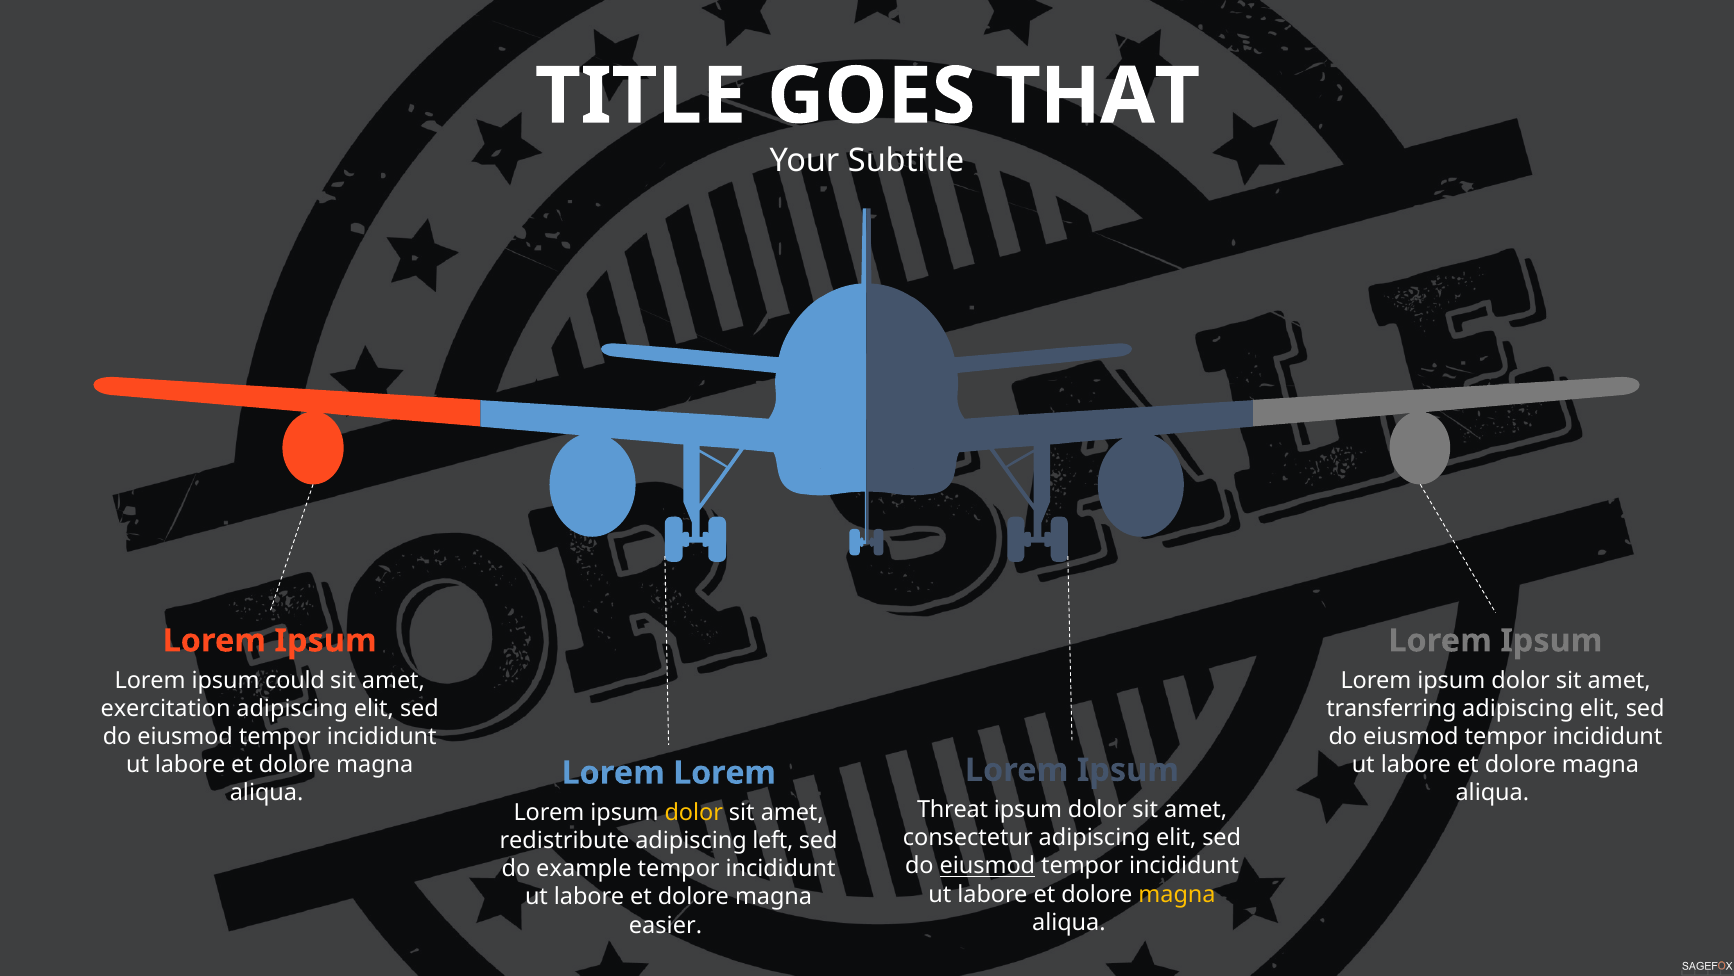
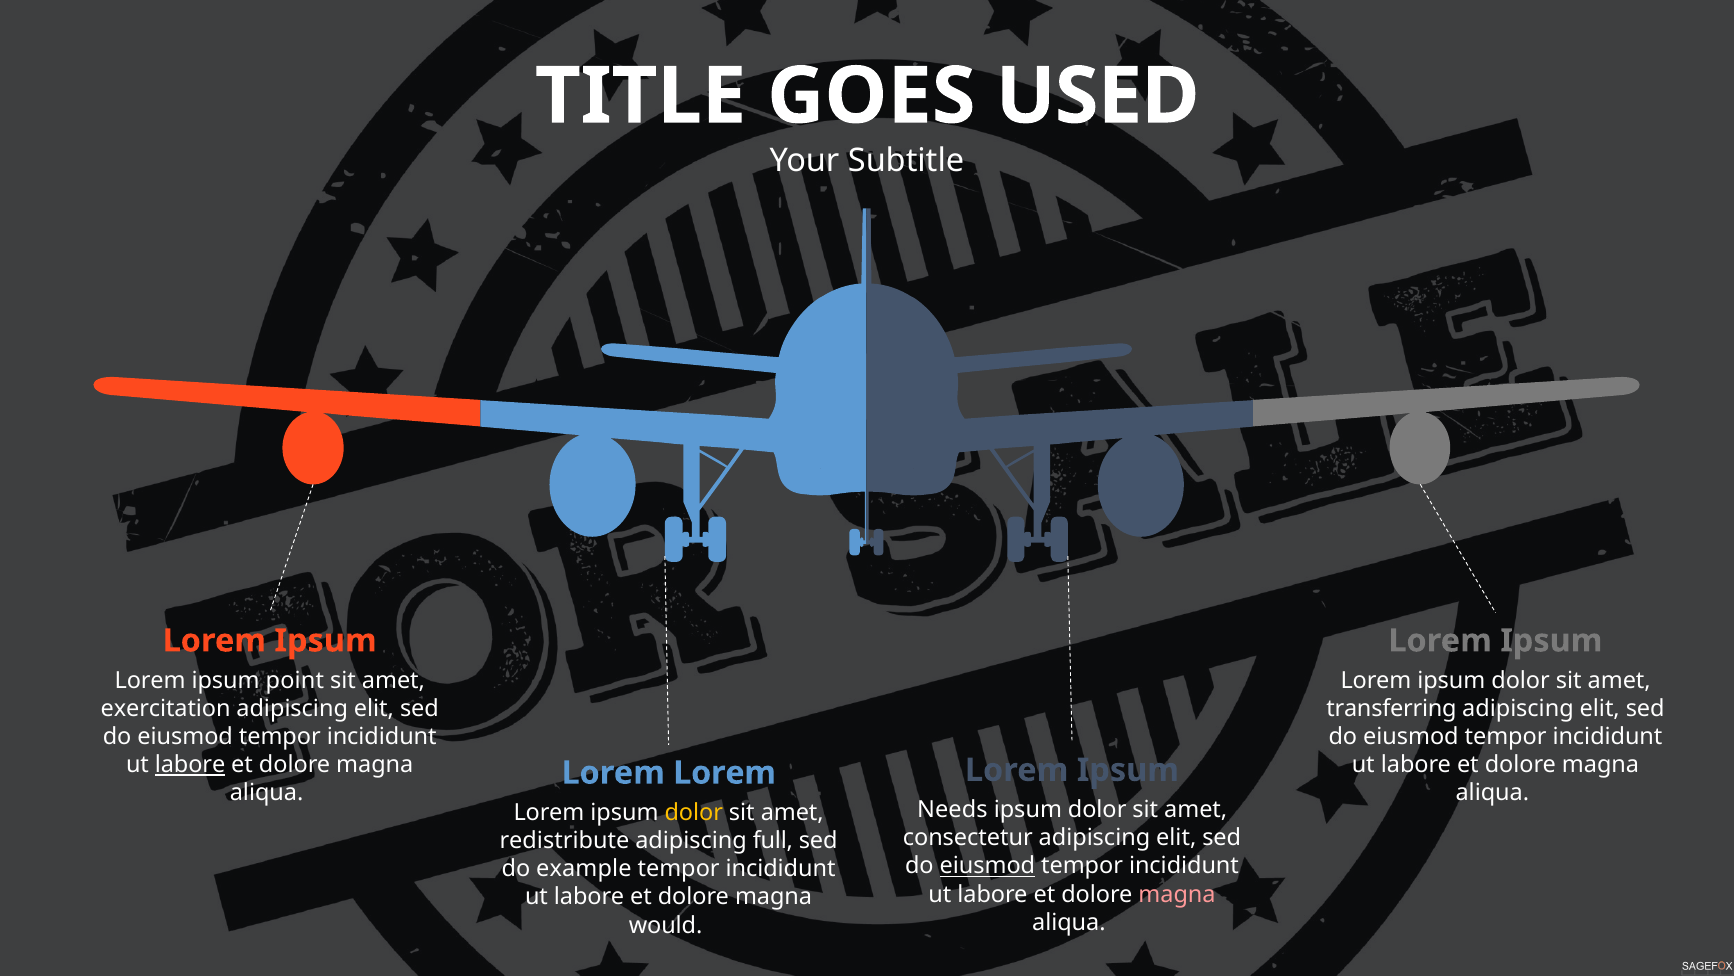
THAT: THAT -> USED (1098, 96)
could: could -> point (295, 680)
labore underline: none -> present (190, 764)
Threat: Threat -> Needs (952, 809)
left: left -> full (773, 840)
magna colour: yellow -> pink (1177, 894)
easier: easier -> would (666, 925)
